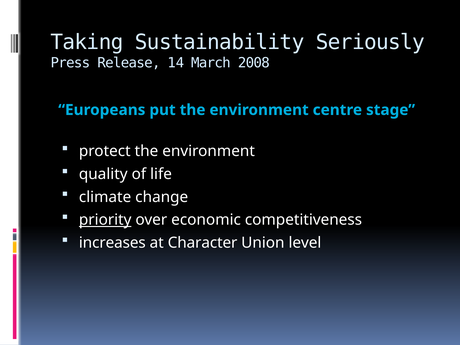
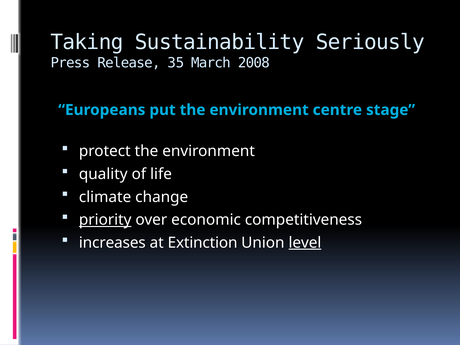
14: 14 -> 35 (176, 63)
Character: Character -> Extinction (203, 243)
level underline: none -> present (305, 243)
